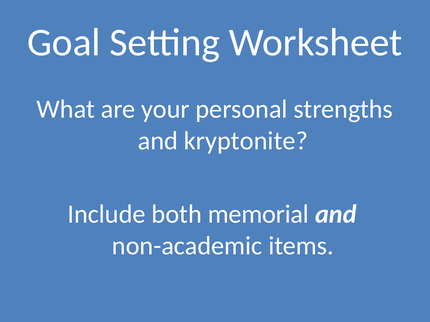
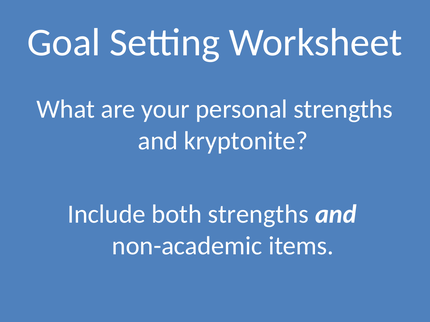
both memorial: memorial -> strengths (258, 215)
